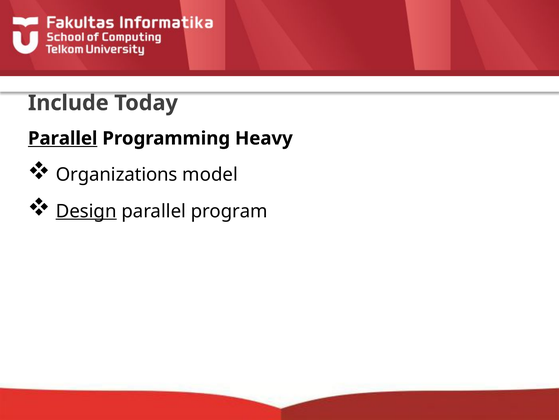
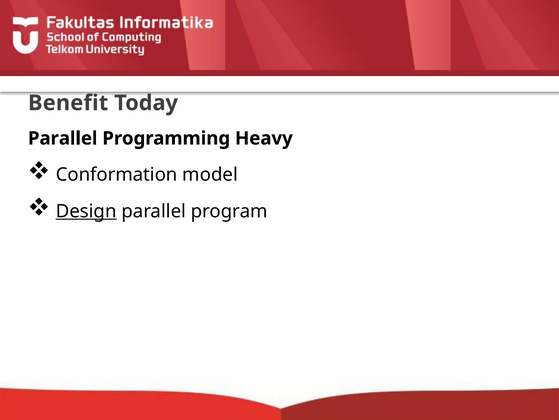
Include: Include -> Benefit (68, 103)
Parallel underline: present -> none (63, 138)
Organizations: Organizations -> Conformation (117, 174)
